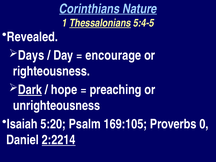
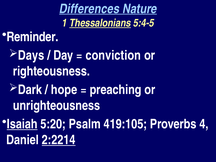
Corinthians: Corinthians -> Differences (89, 9)
Revealed: Revealed -> Reminder (33, 37)
encourage: encourage -> conviction (113, 55)
Dark underline: present -> none (30, 90)
Isaiah underline: none -> present (22, 124)
169:105: 169:105 -> 419:105 (125, 124)
0: 0 -> 4 (204, 124)
